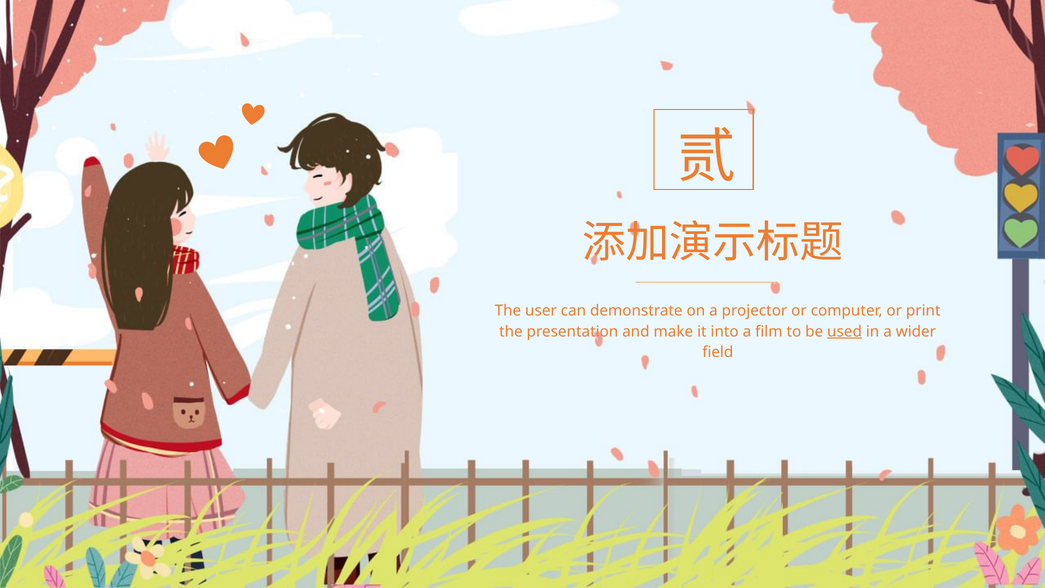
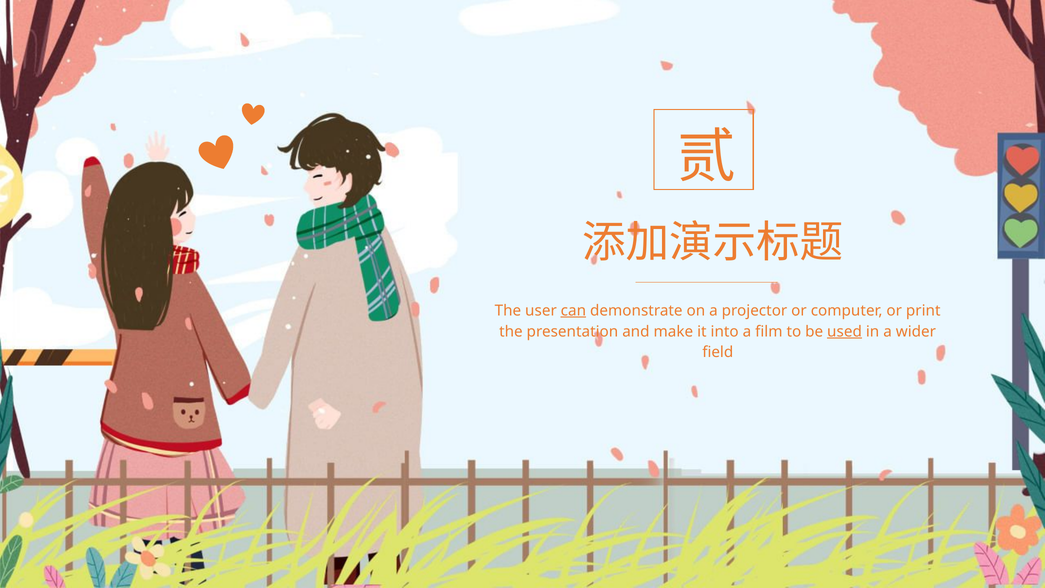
can underline: none -> present (573, 311)
